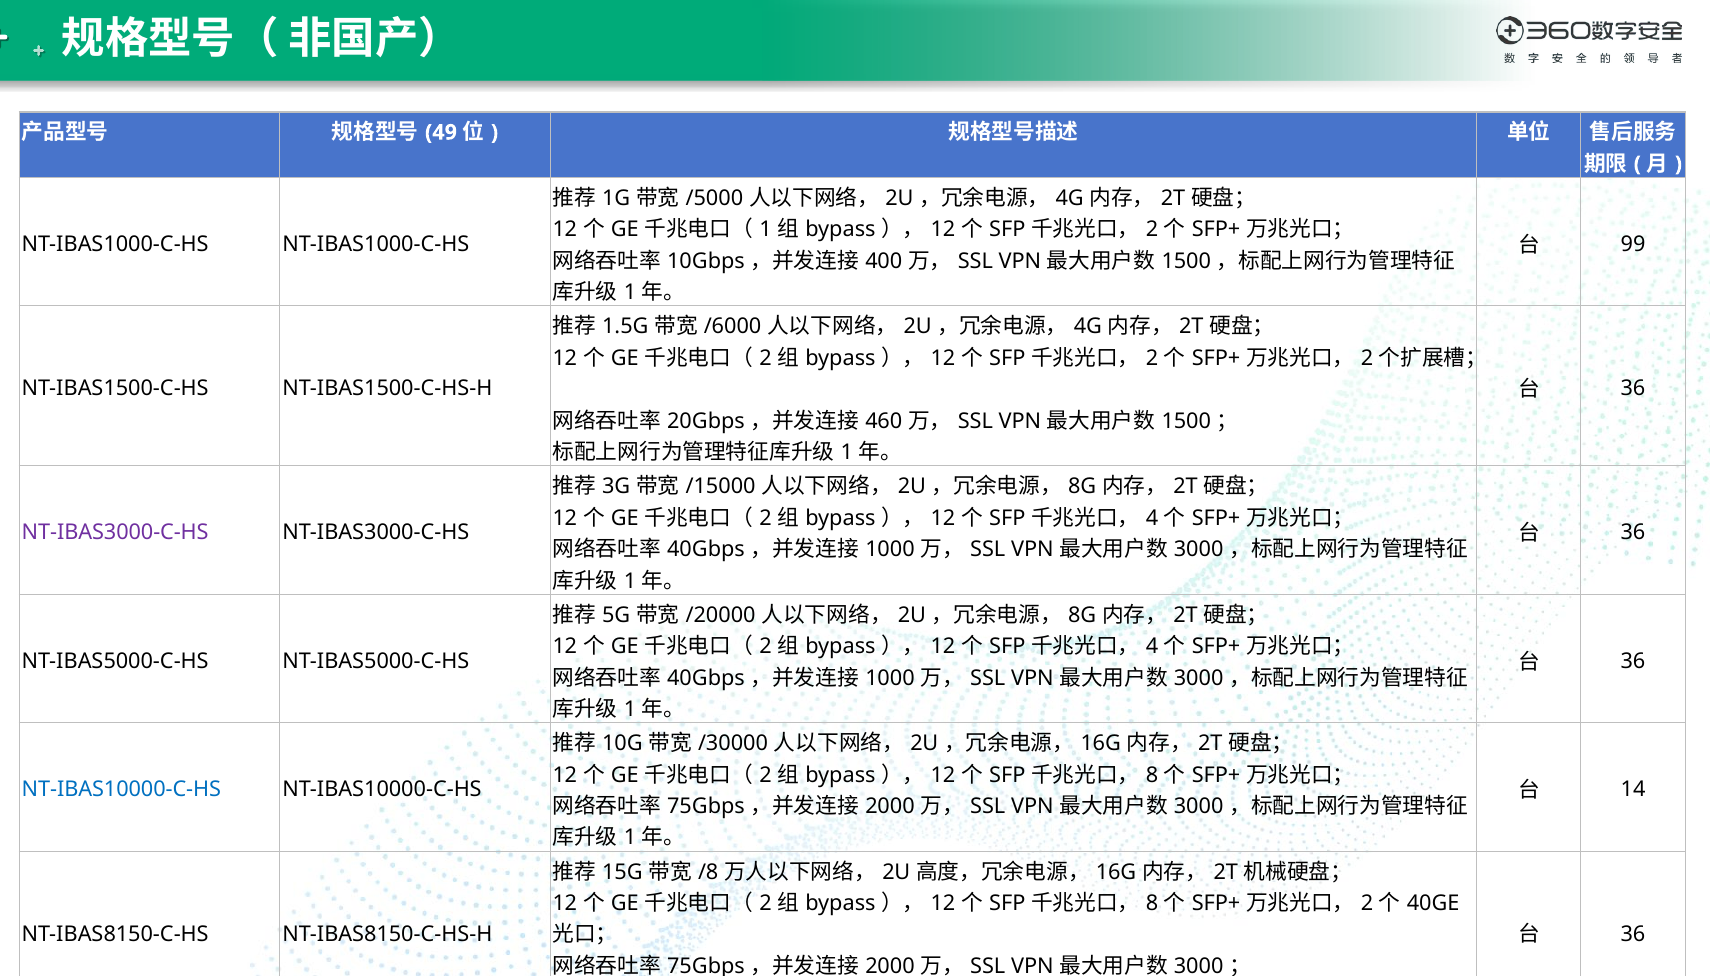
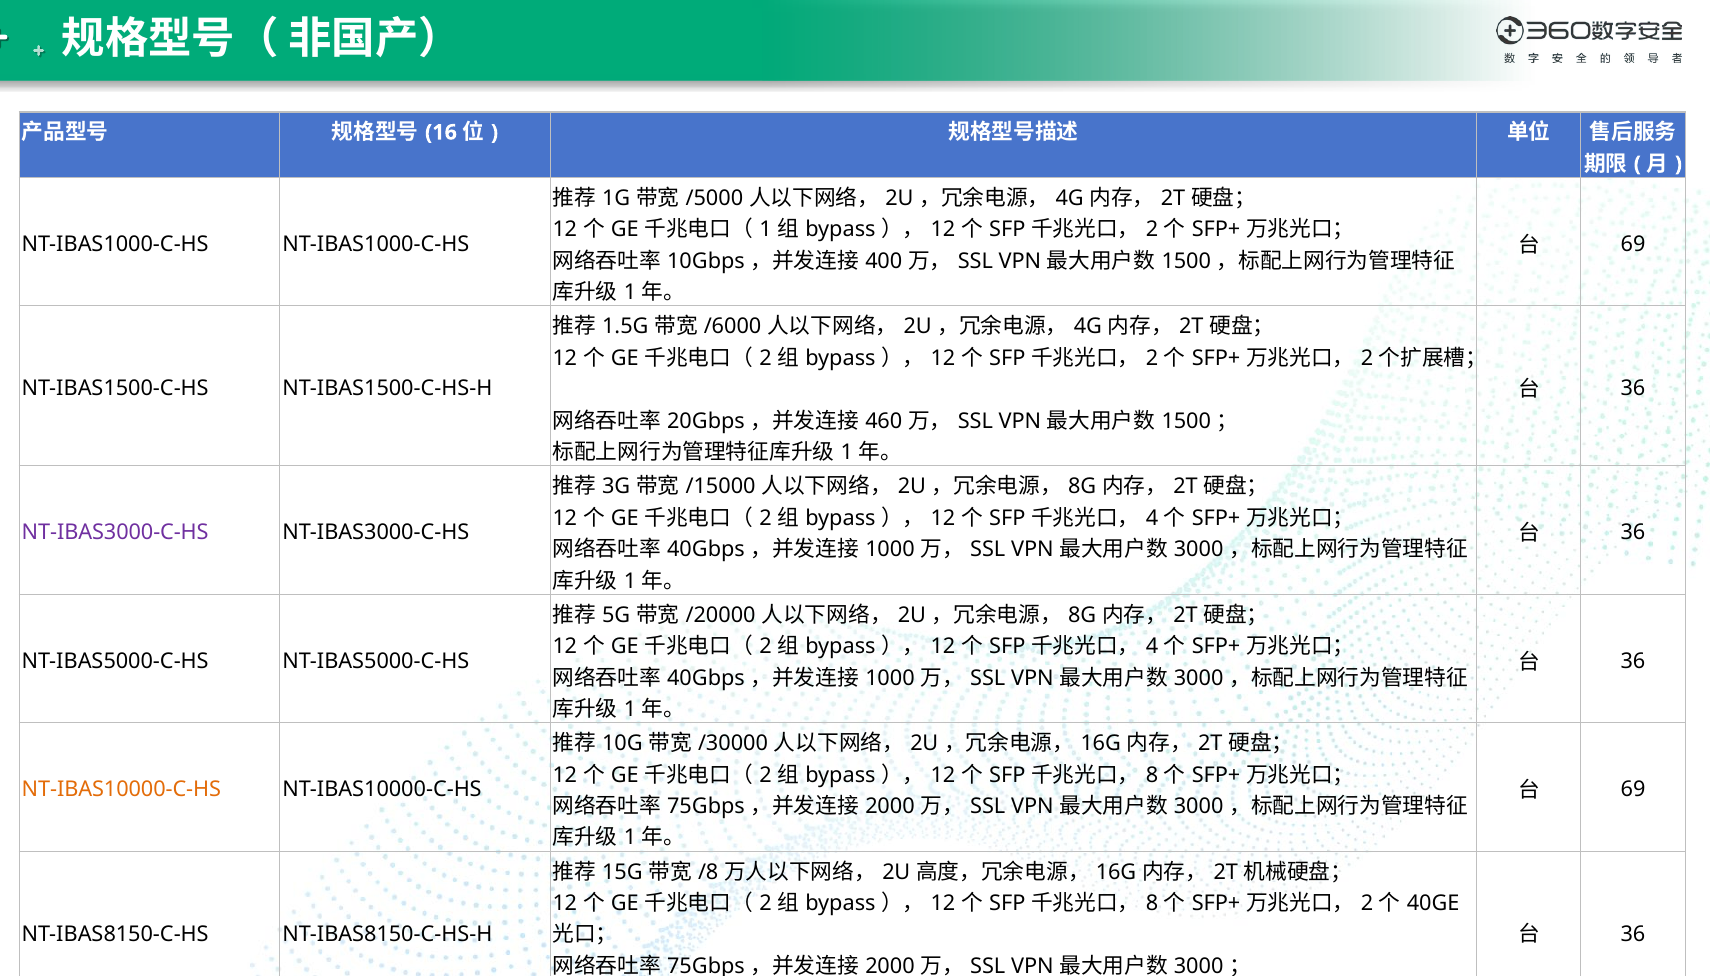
49: 49 -> 16 (441, 132)
99: 99 -> 69 (1633, 244)
14: 14 -> 69 (1633, 789)
NT-IBAS10000-C-HS colour: blue -> orange (121, 789)
